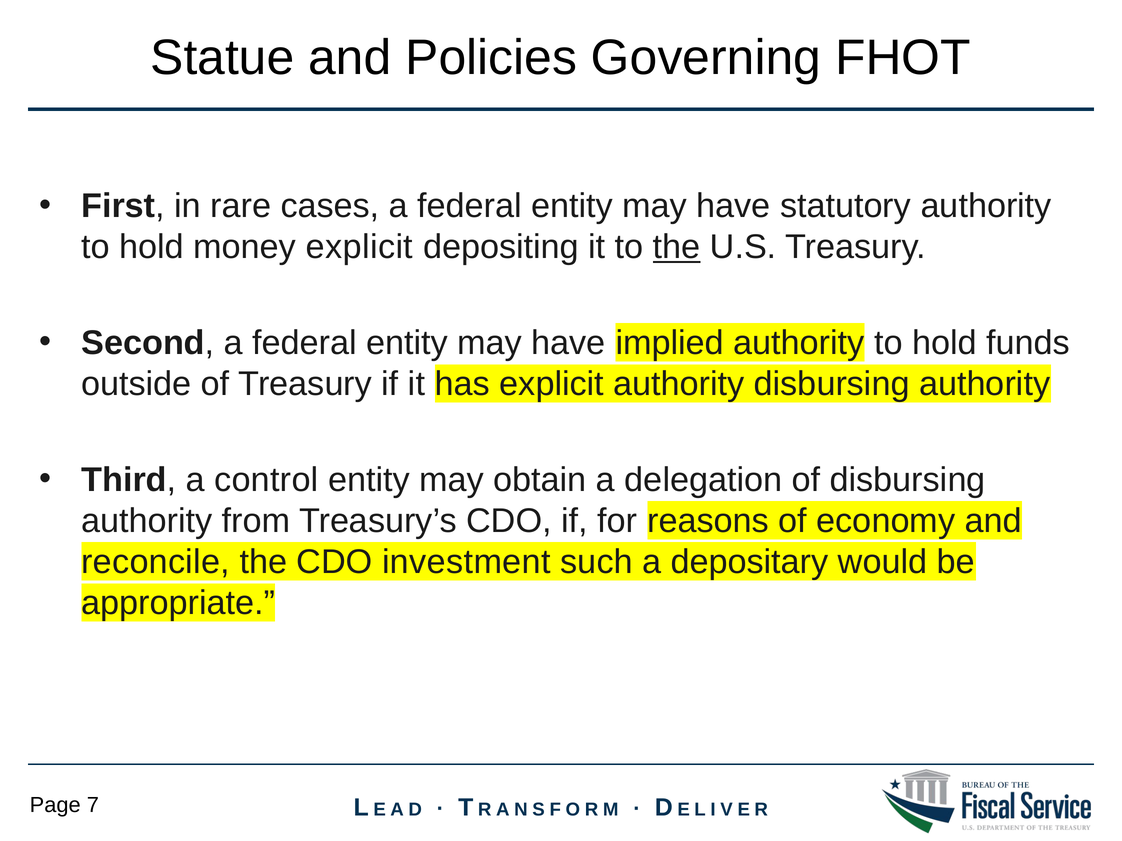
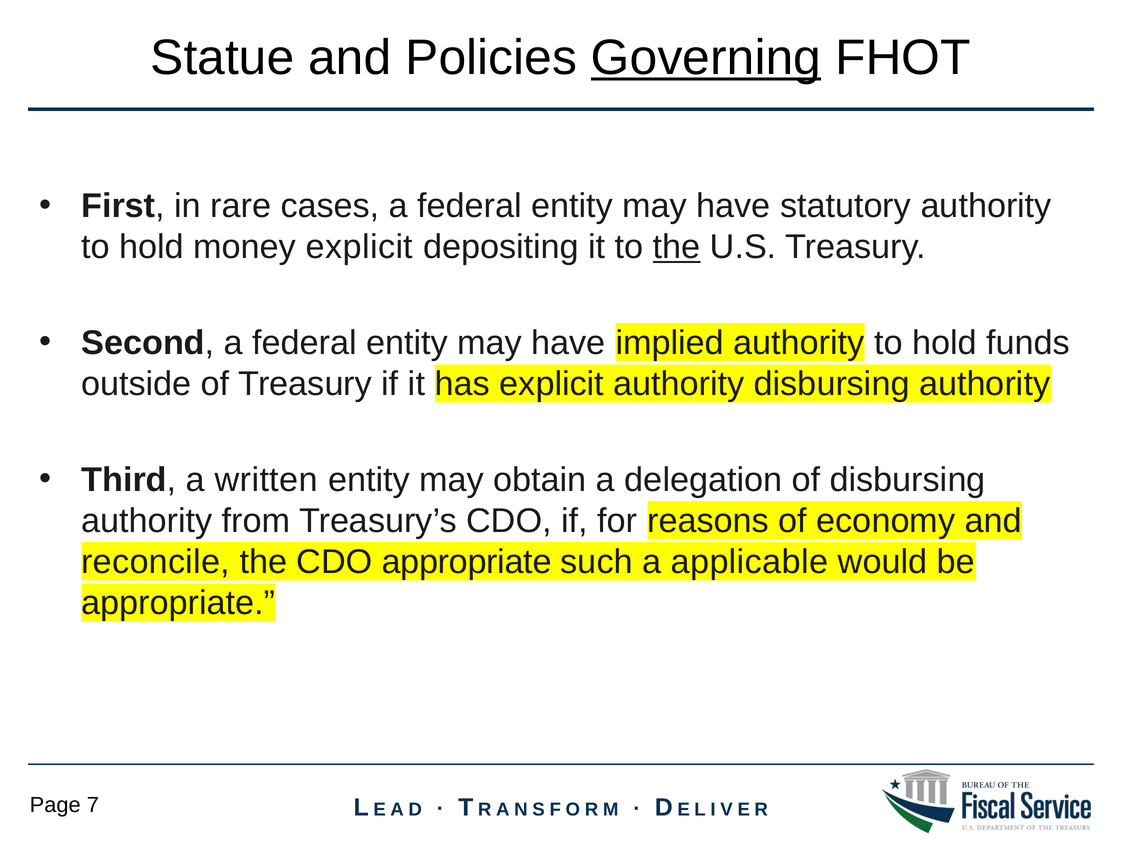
Governing underline: none -> present (706, 58)
control: control -> written (266, 480)
CDO investment: investment -> appropriate (467, 562)
depositary: depositary -> applicable (749, 562)
